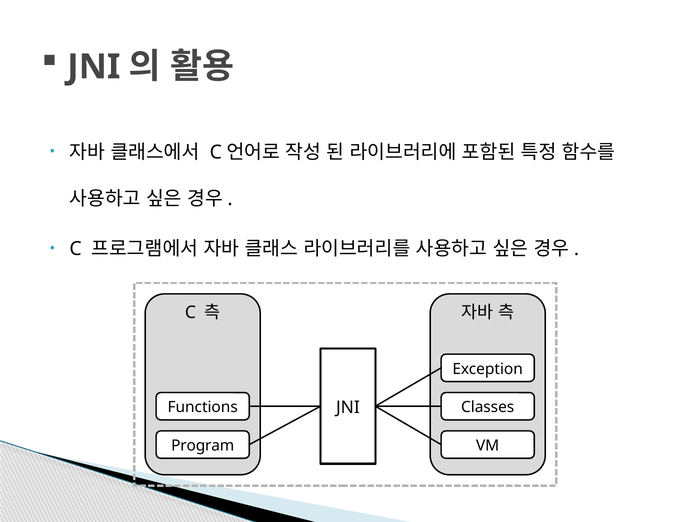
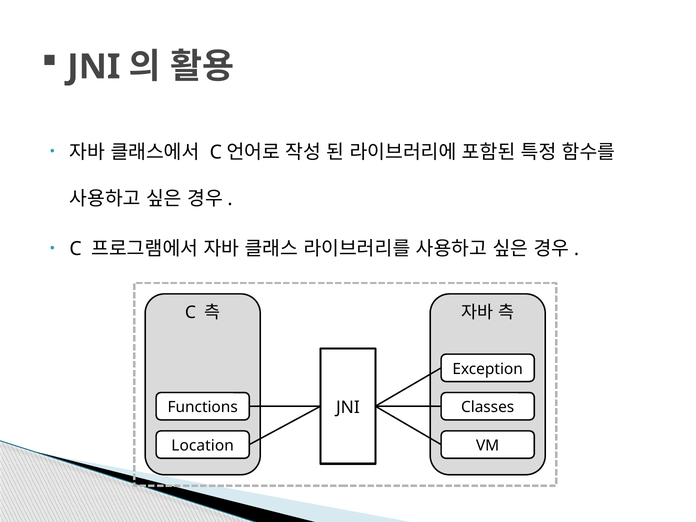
Program: Program -> Location (203, 446)
